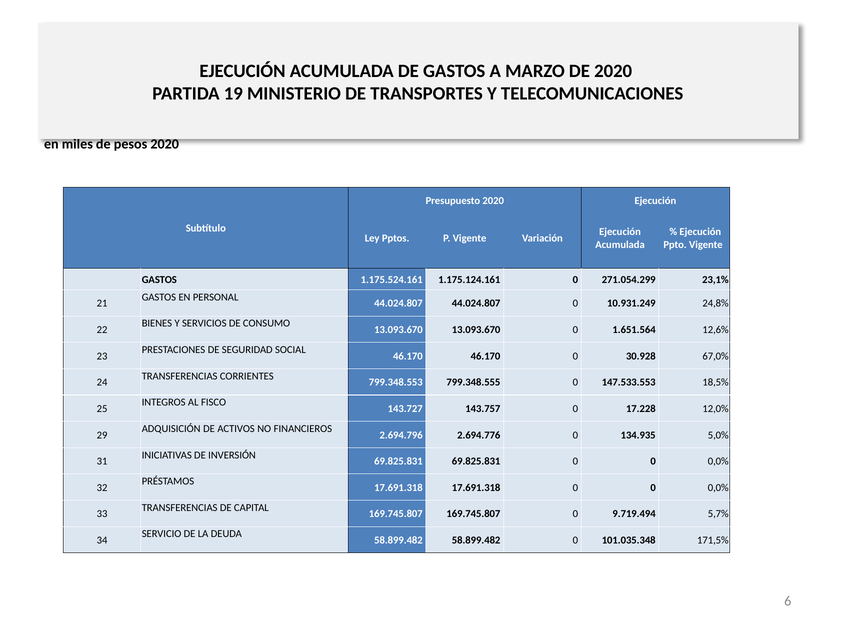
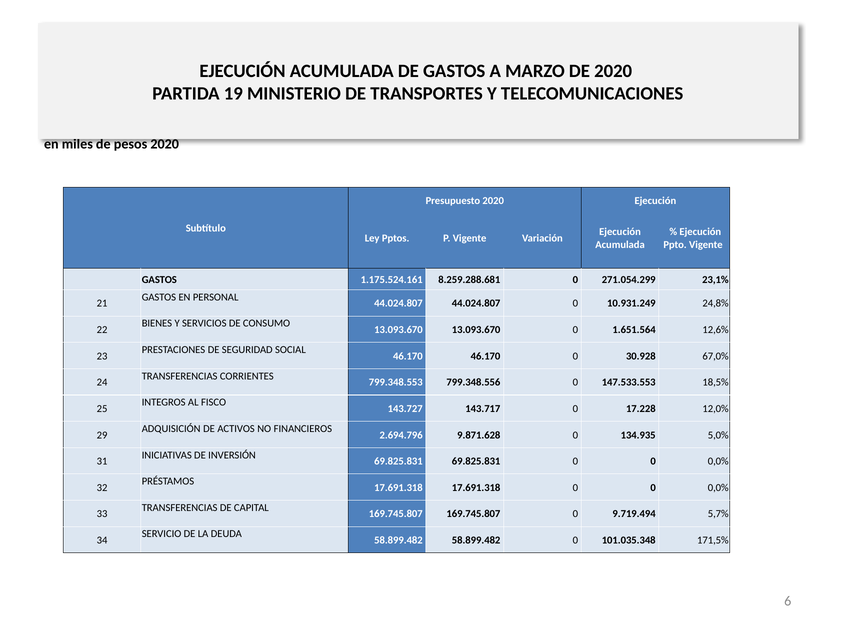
1.175.124.161: 1.175.124.161 -> 8.259.288.681 (469, 280)
799.348.555: 799.348.555 -> 799.348.556 (473, 383)
143.757: 143.757 -> 143.717 (483, 409)
2.694.776: 2.694.776 -> 9.871.628 (479, 435)
